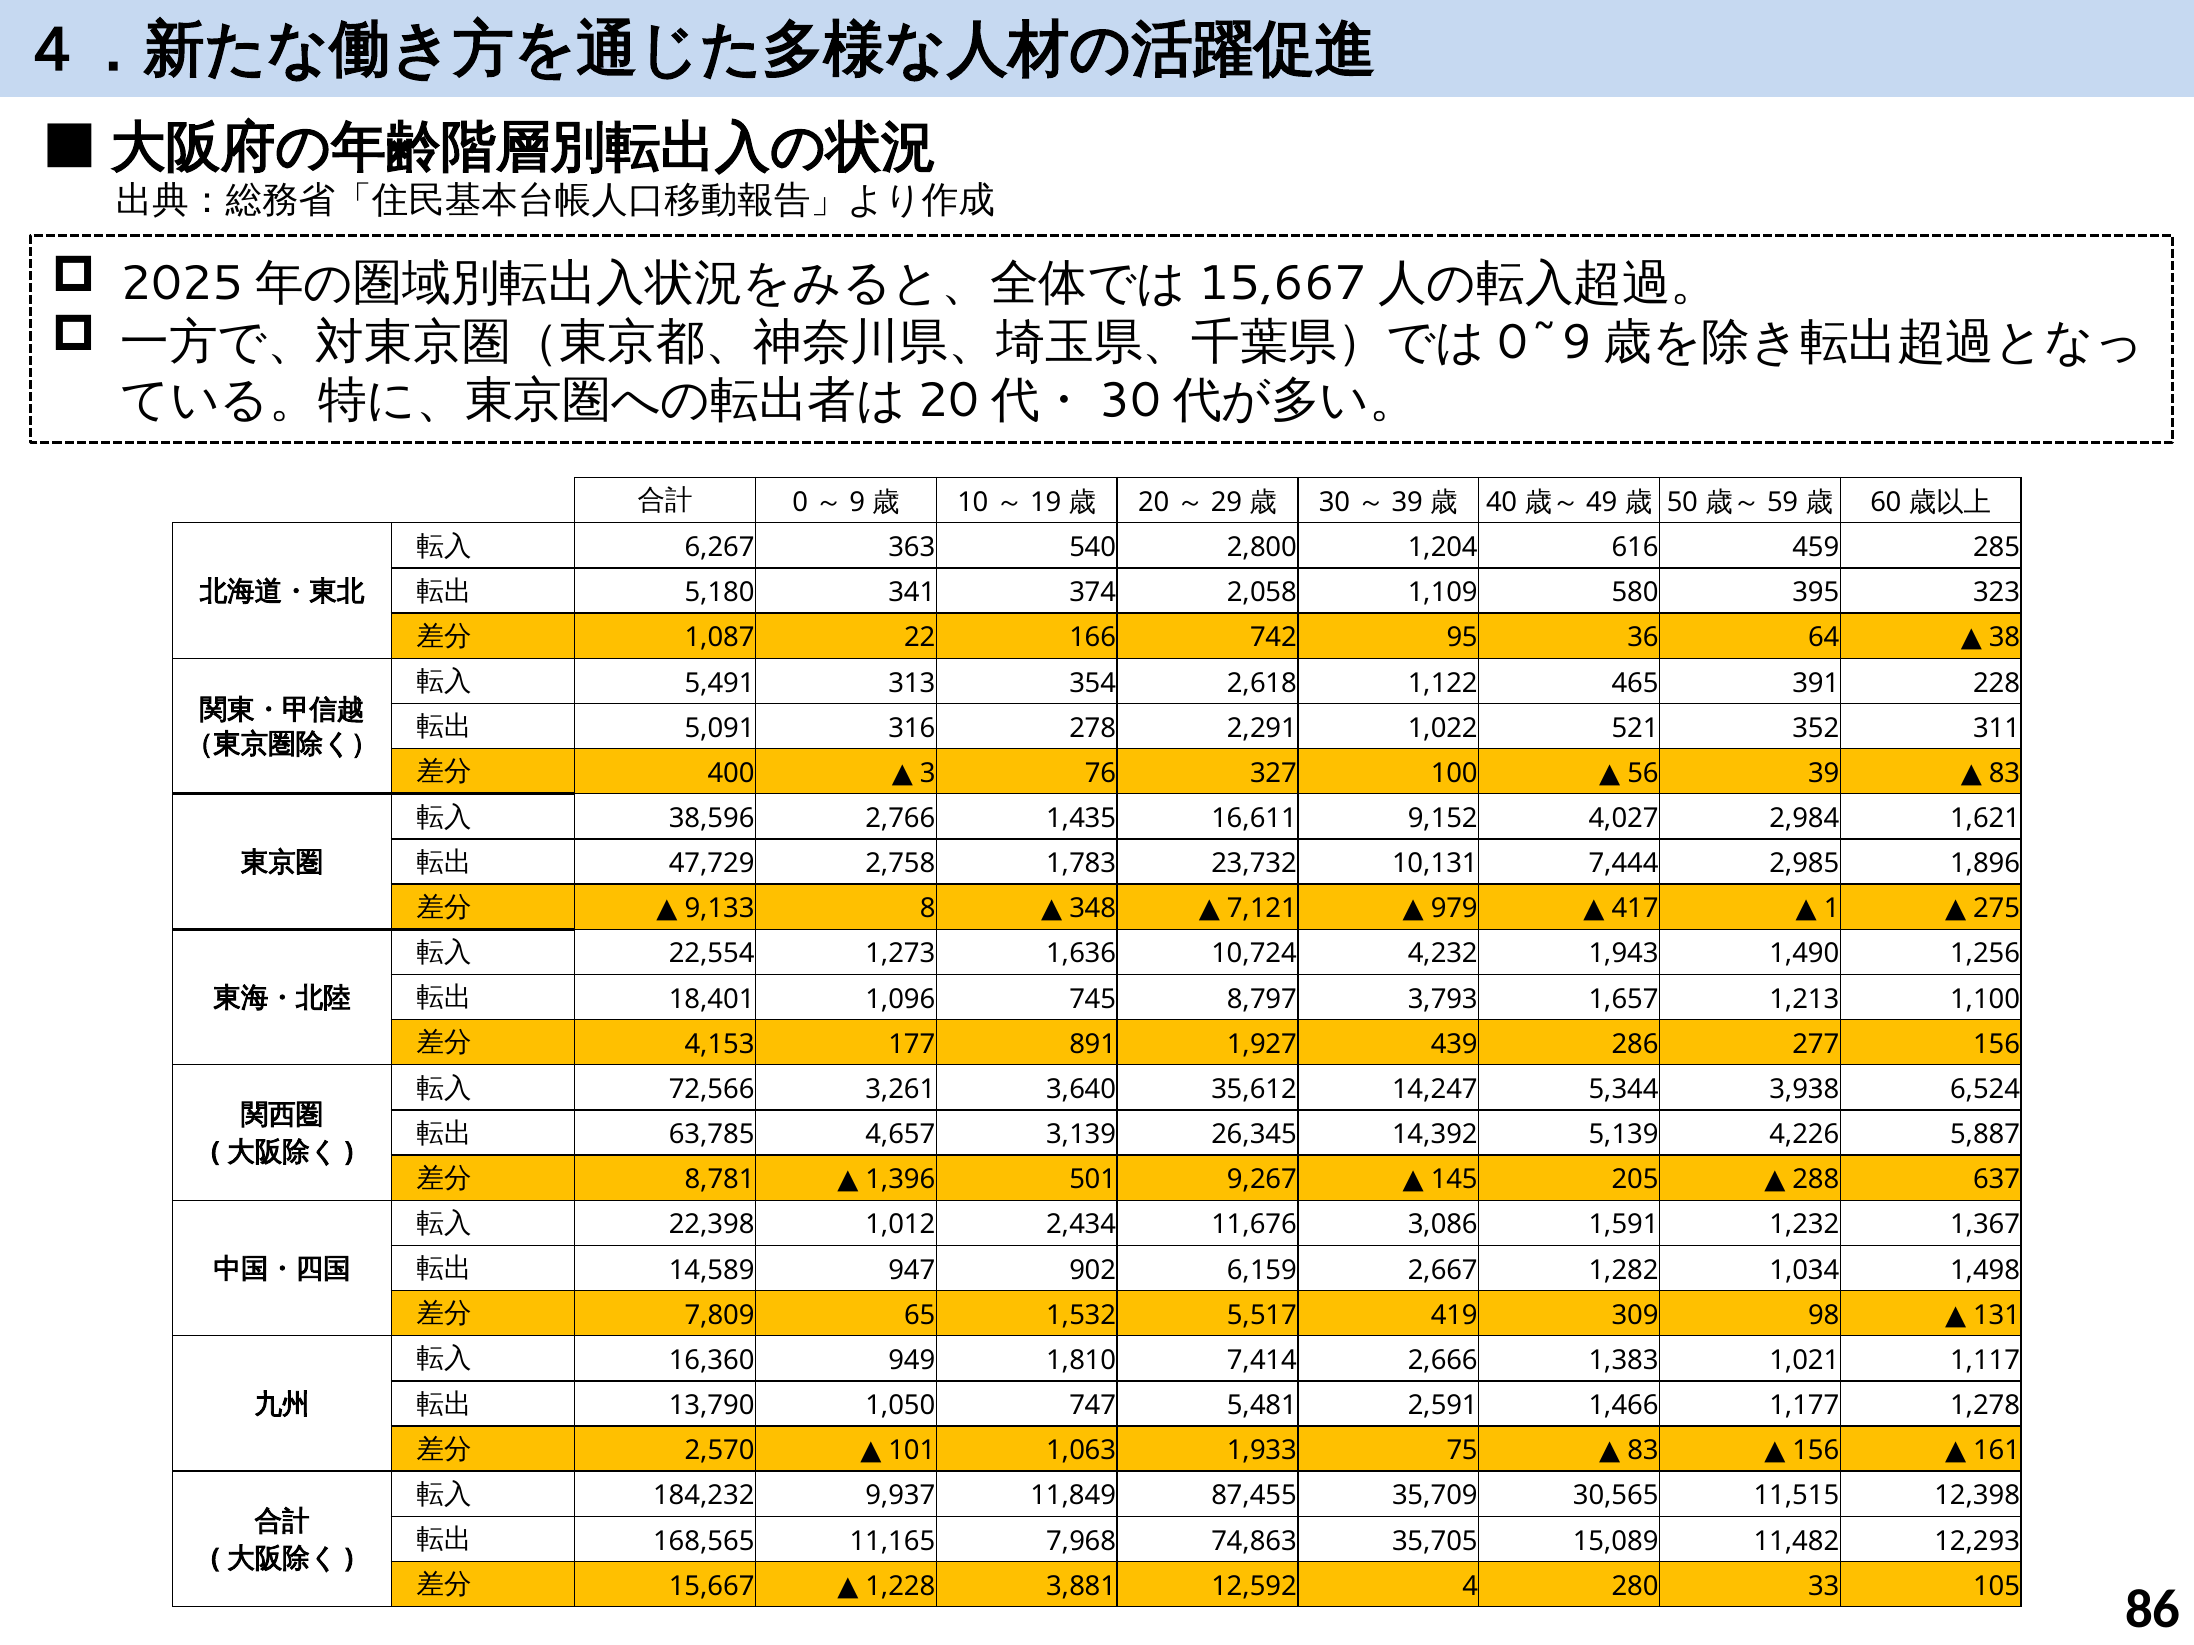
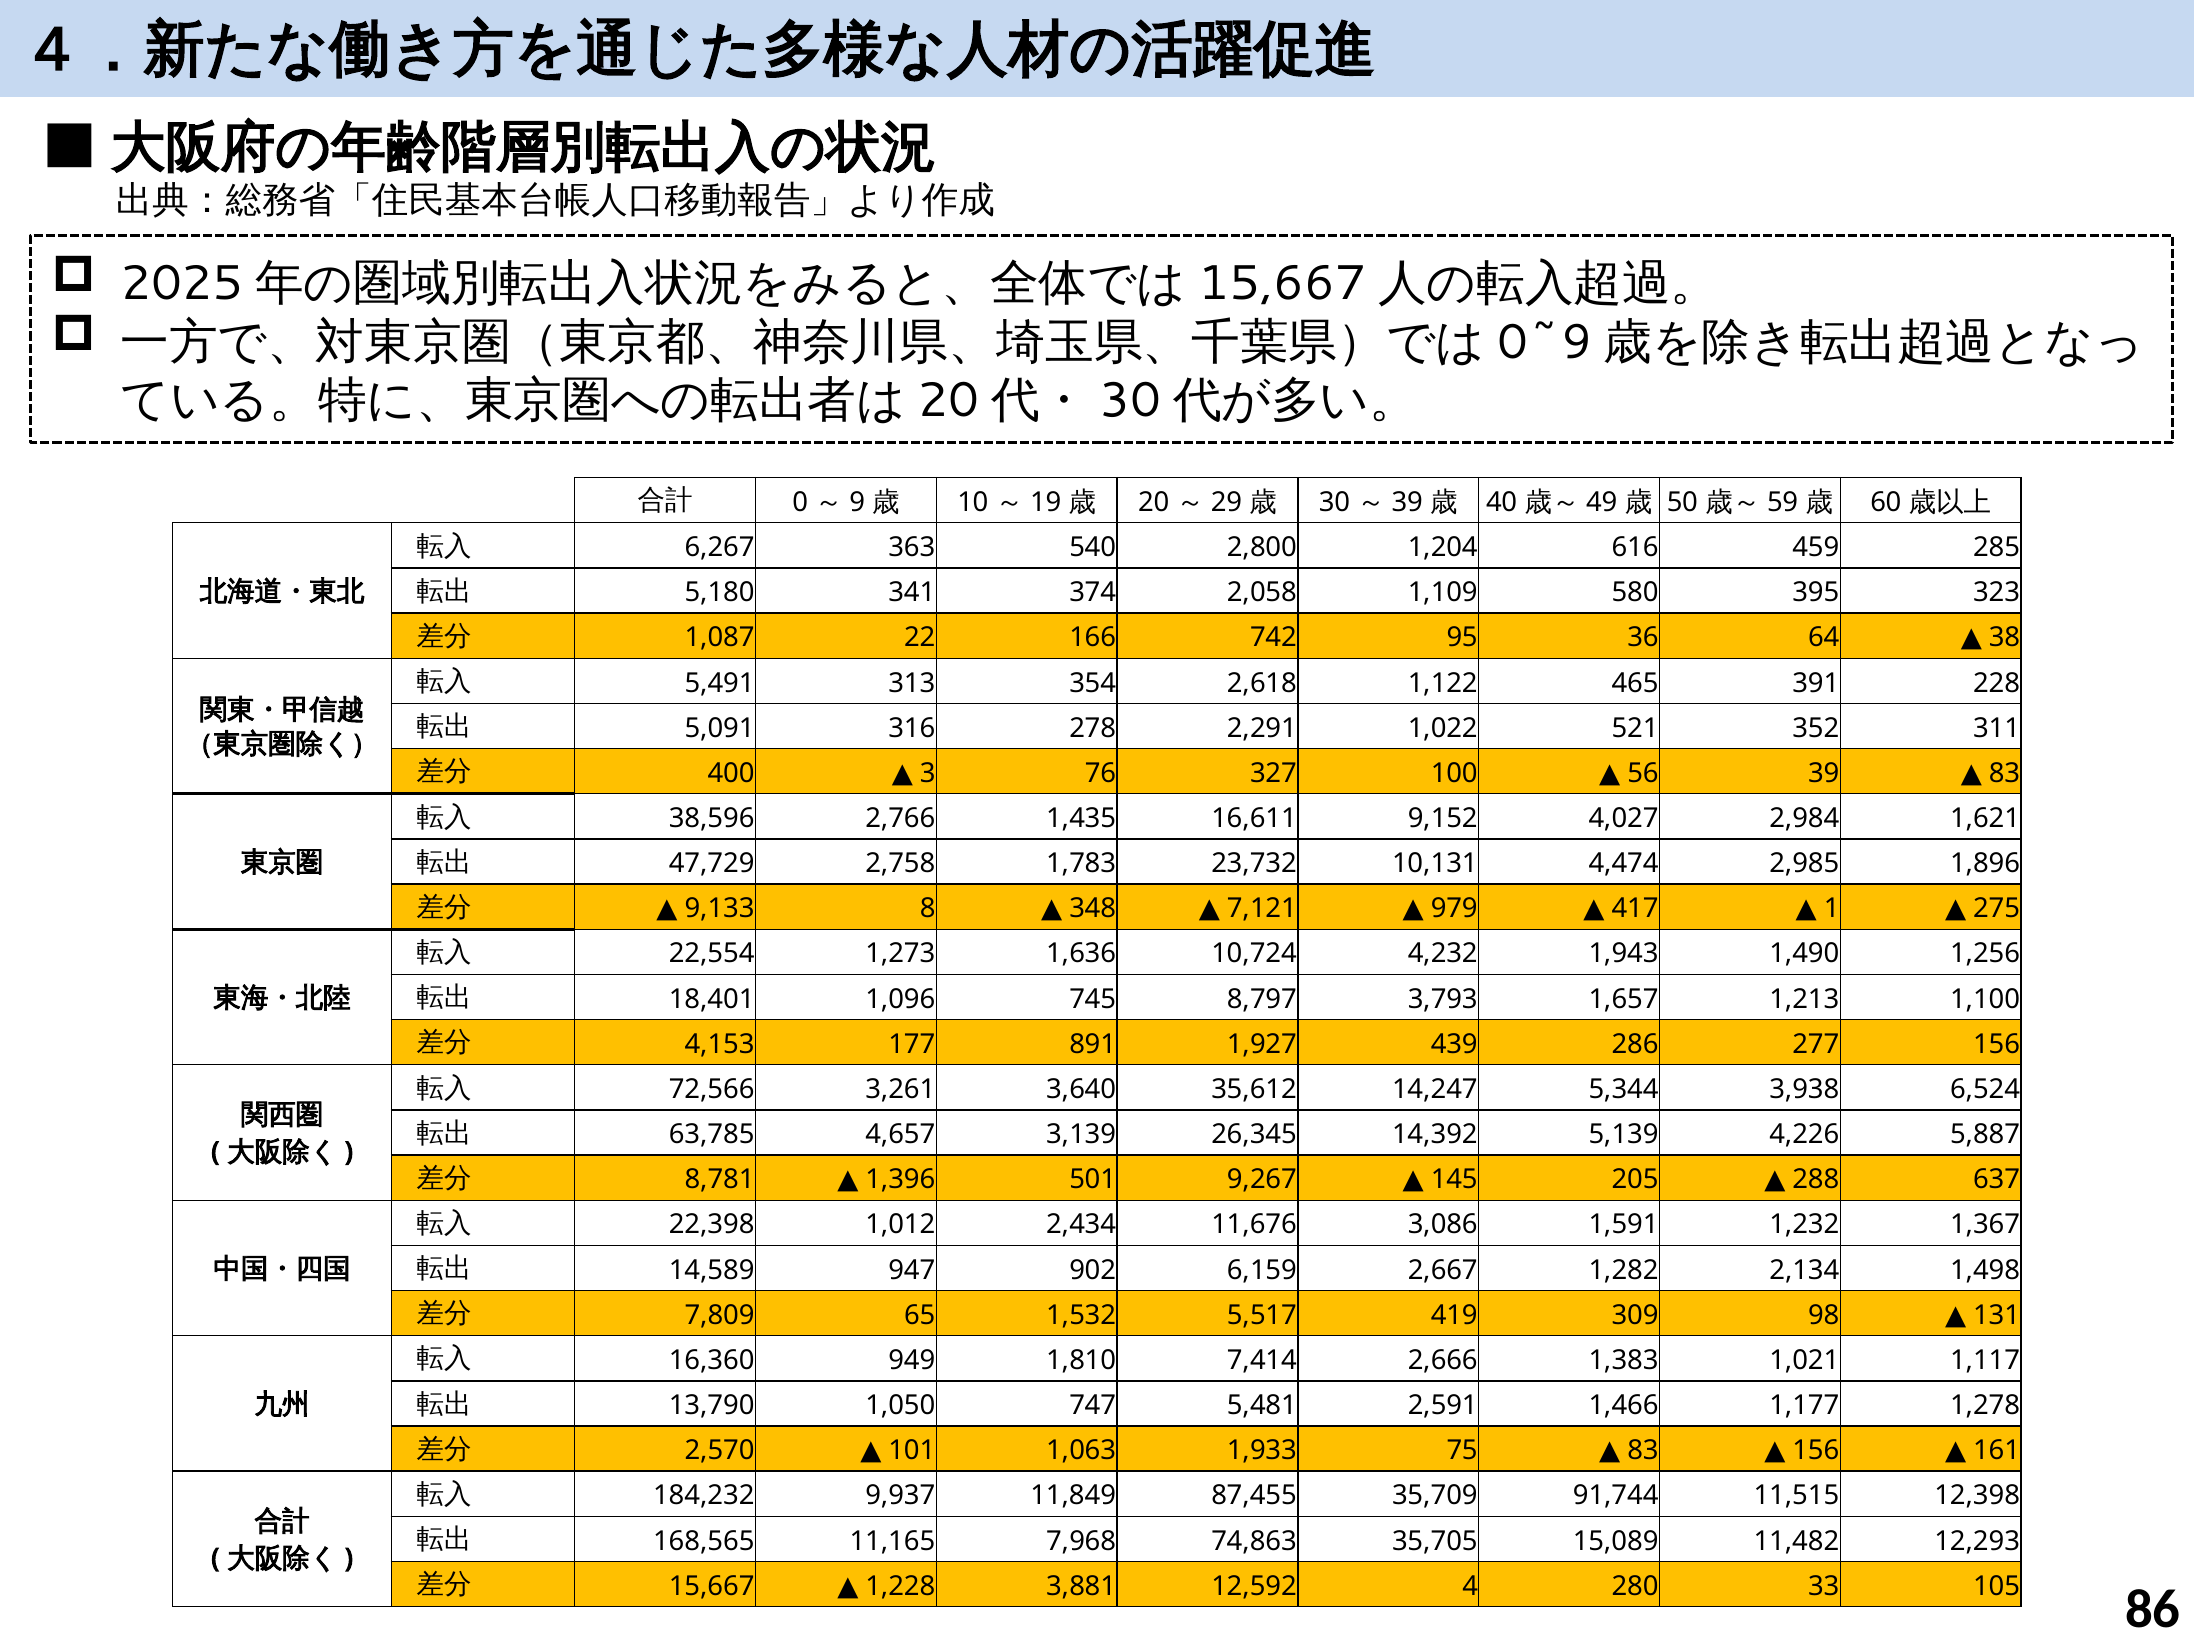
7,444: 7,444 -> 4,474 (1624, 864)
1,034: 1,034 -> 2,134 (1804, 1270)
30,565: 30,565 -> 91,744 (1616, 1496)
